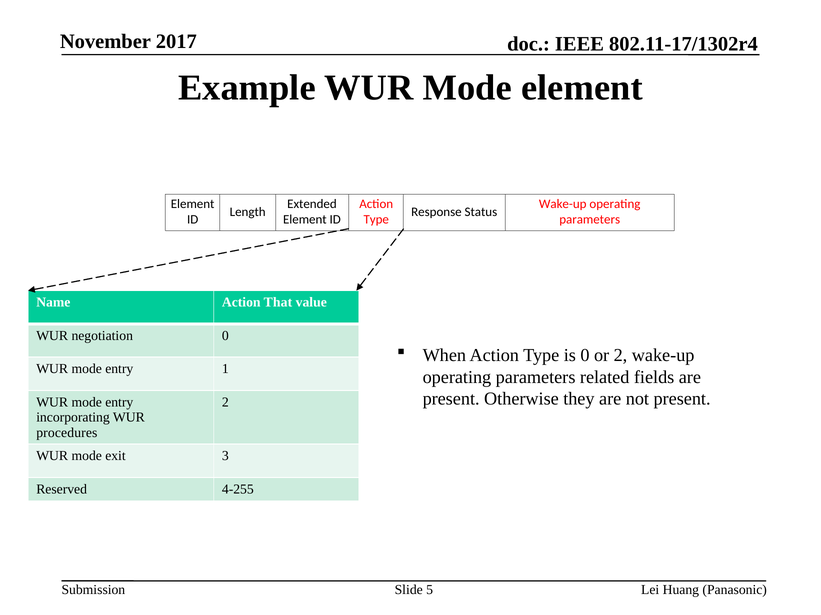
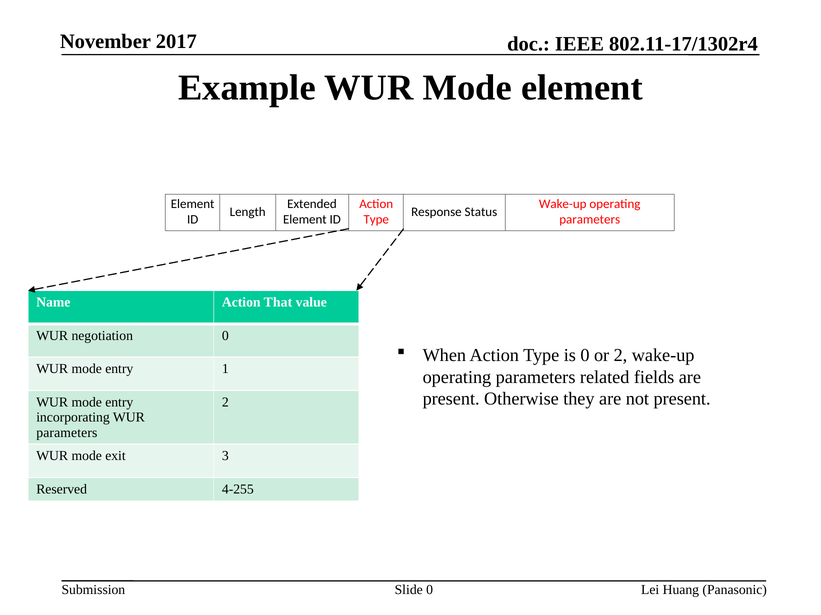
procedures: procedures -> parameters (67, 433)
Slide 5: 5 -> 0 (430, 591)
